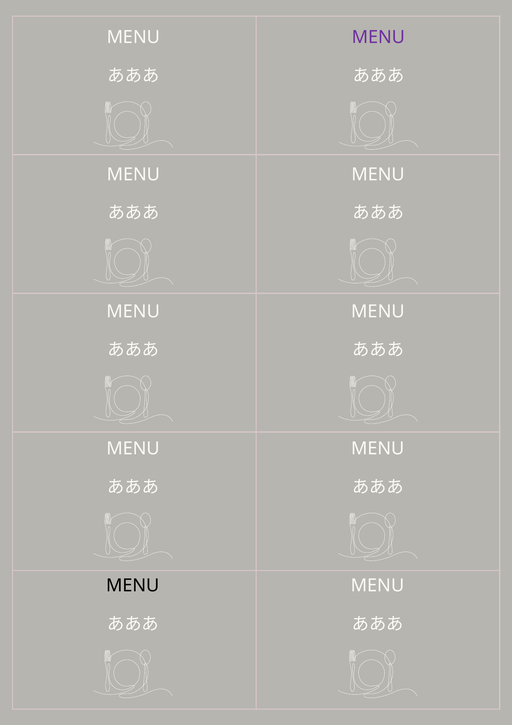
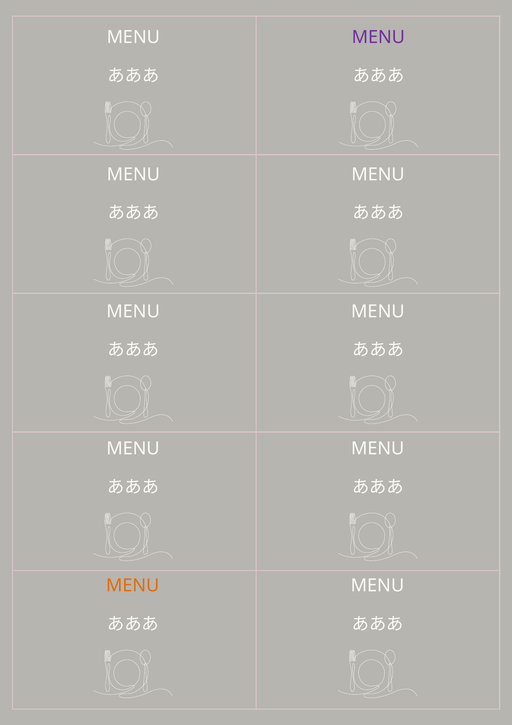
MENU colour: black -> orange (133, 585)
